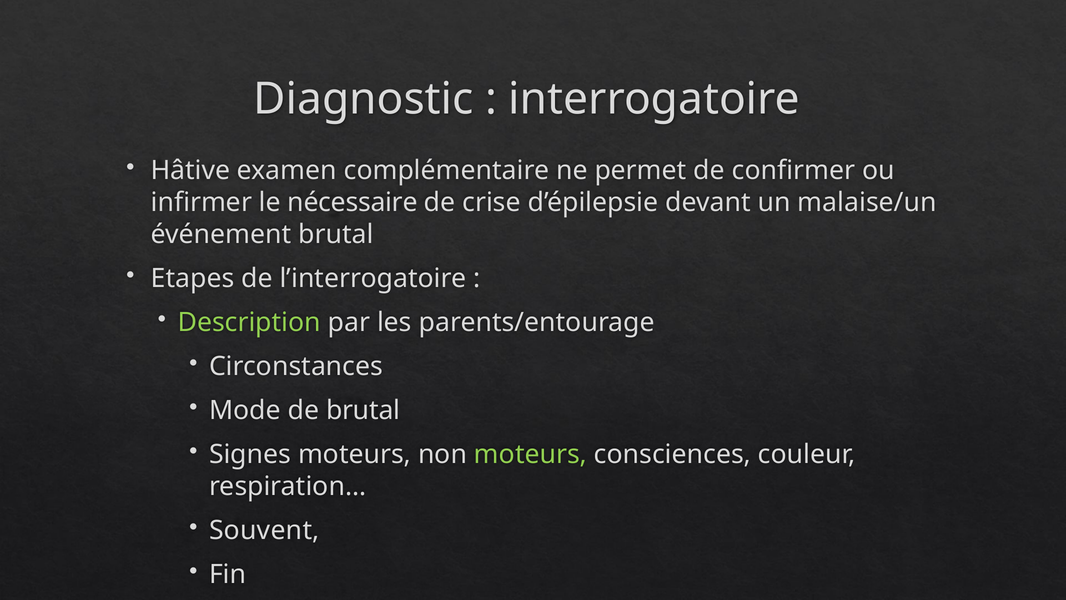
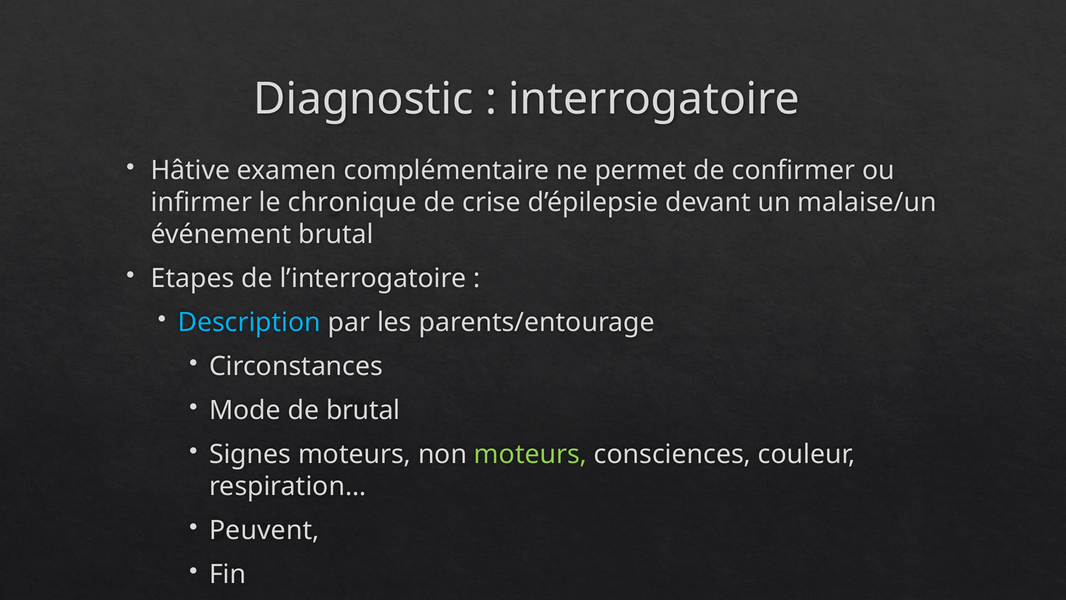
nécessaire: nécessaire -> chronique (352, 202)
Description colour: light green -> light blue (249, 322)
Souvent: Souvent -> Peuvent (264, 530)
